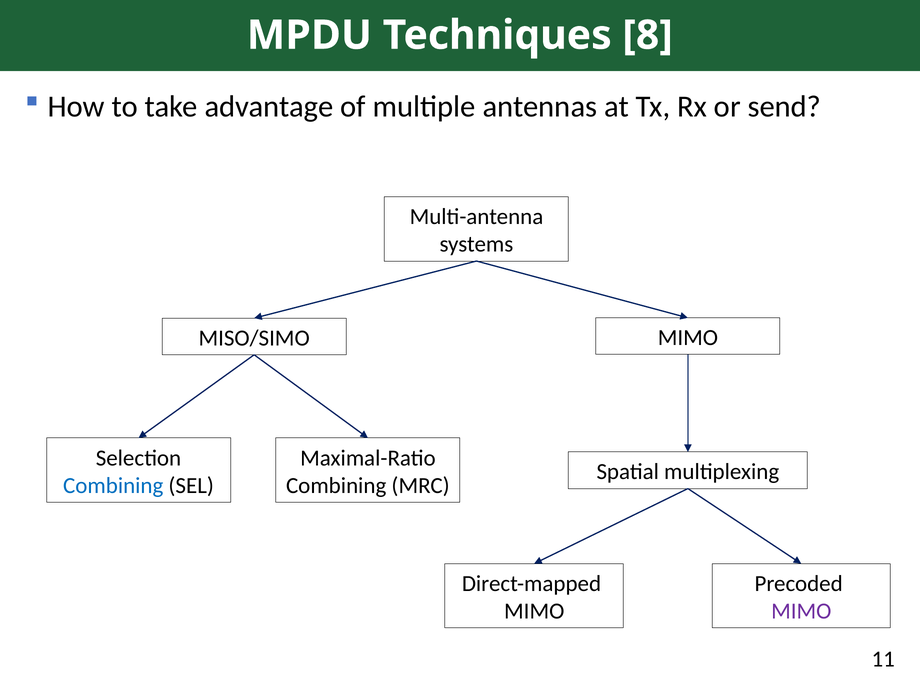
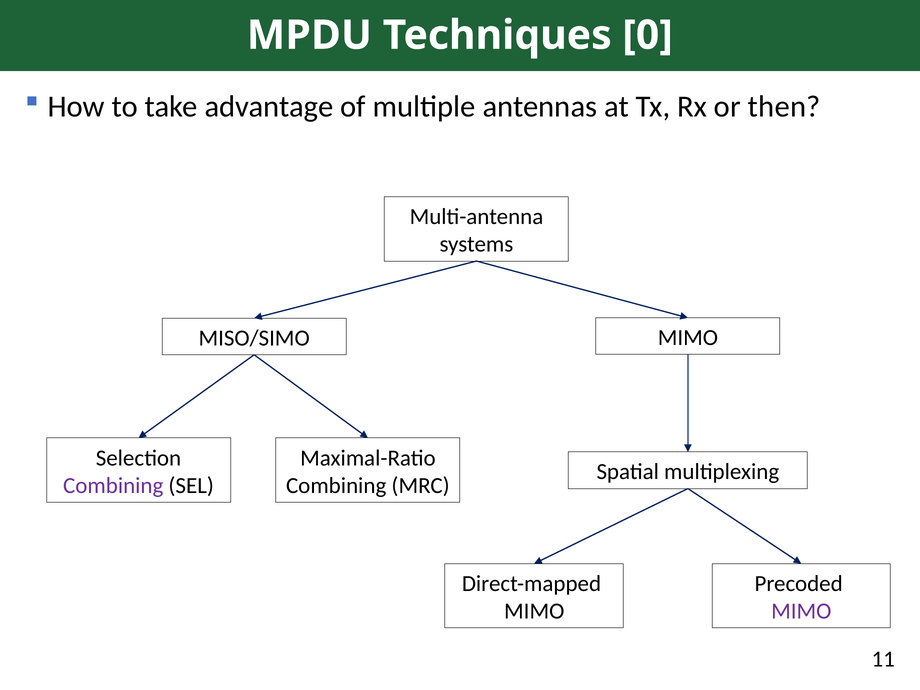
8: 8 -> 0 (648, 35)
send: send -> then (784, 107)
Combining colour: blue -> purple (113, 486)
